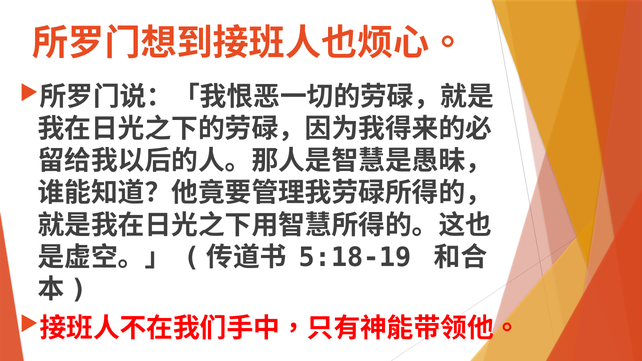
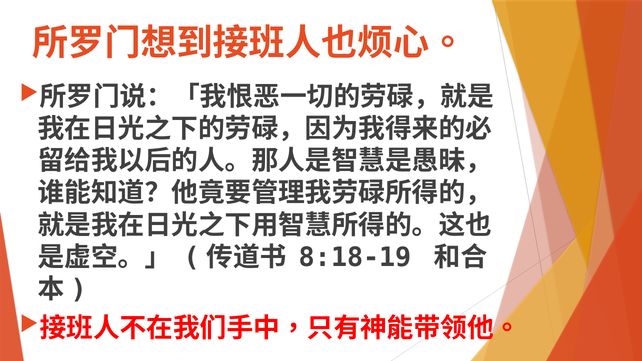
5:18-19: 5:18-19 -> 8:18-19 (355, 257)
